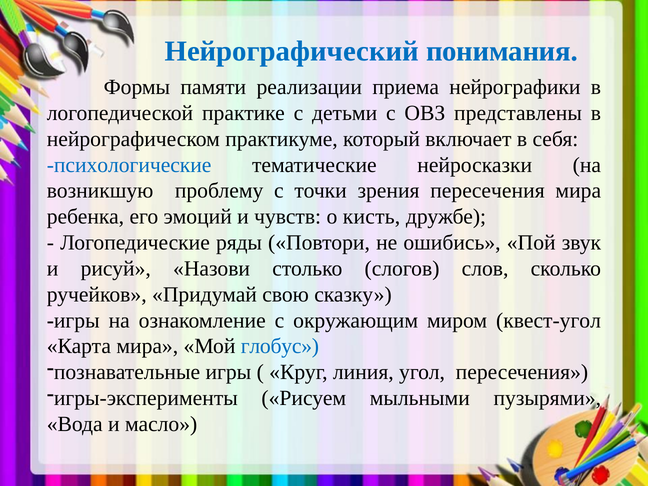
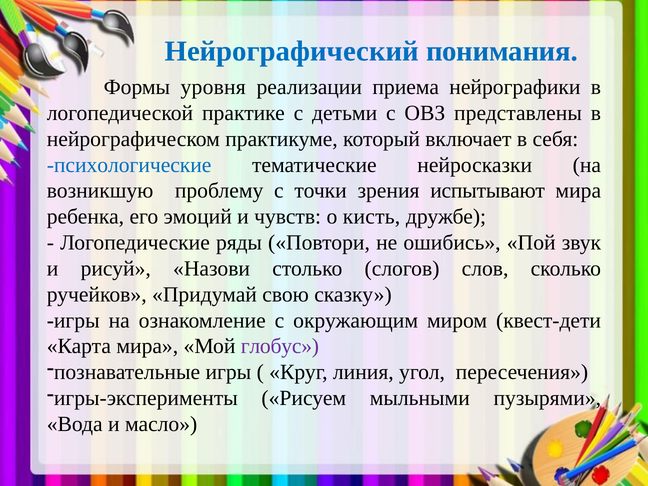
памяти: памяти -> уровня (213, 87)
зрения пересечения: пересечения -> испытывают (488, 191)
квест-угол: квест-угол -> квест-дети (549, 320)
глобус colour: blue -> purple (280, 346)
